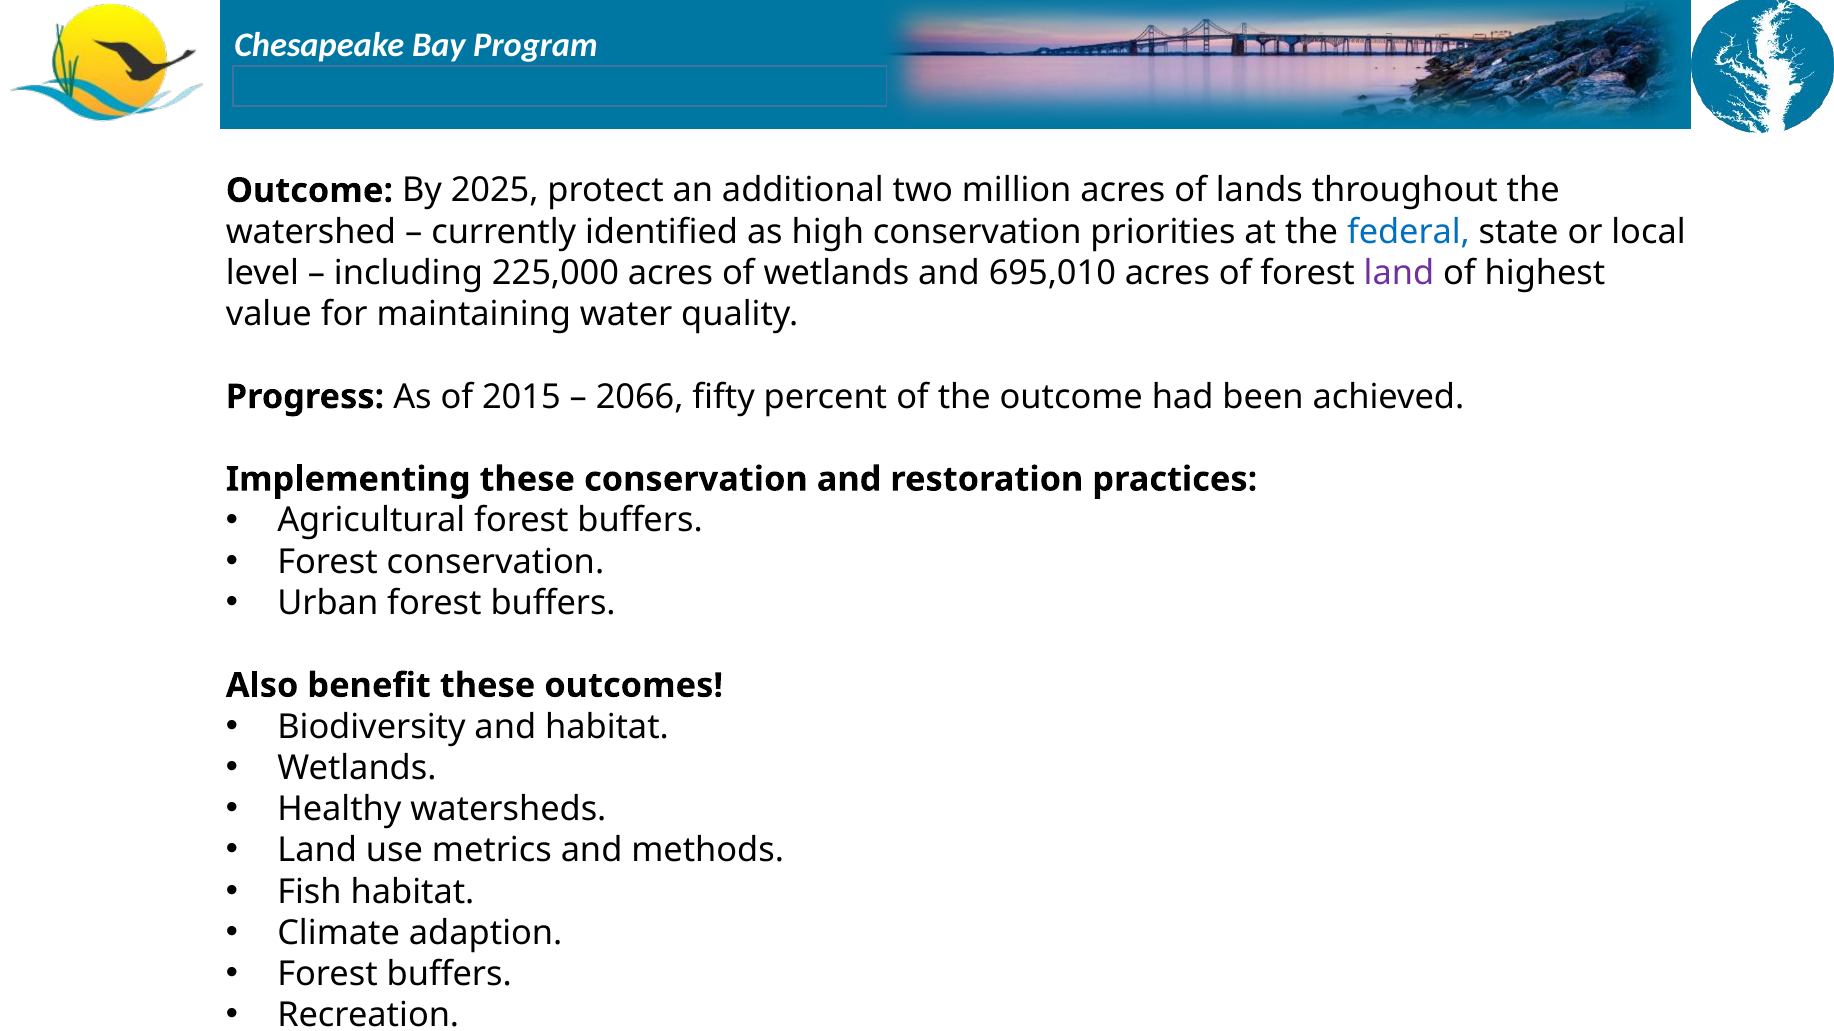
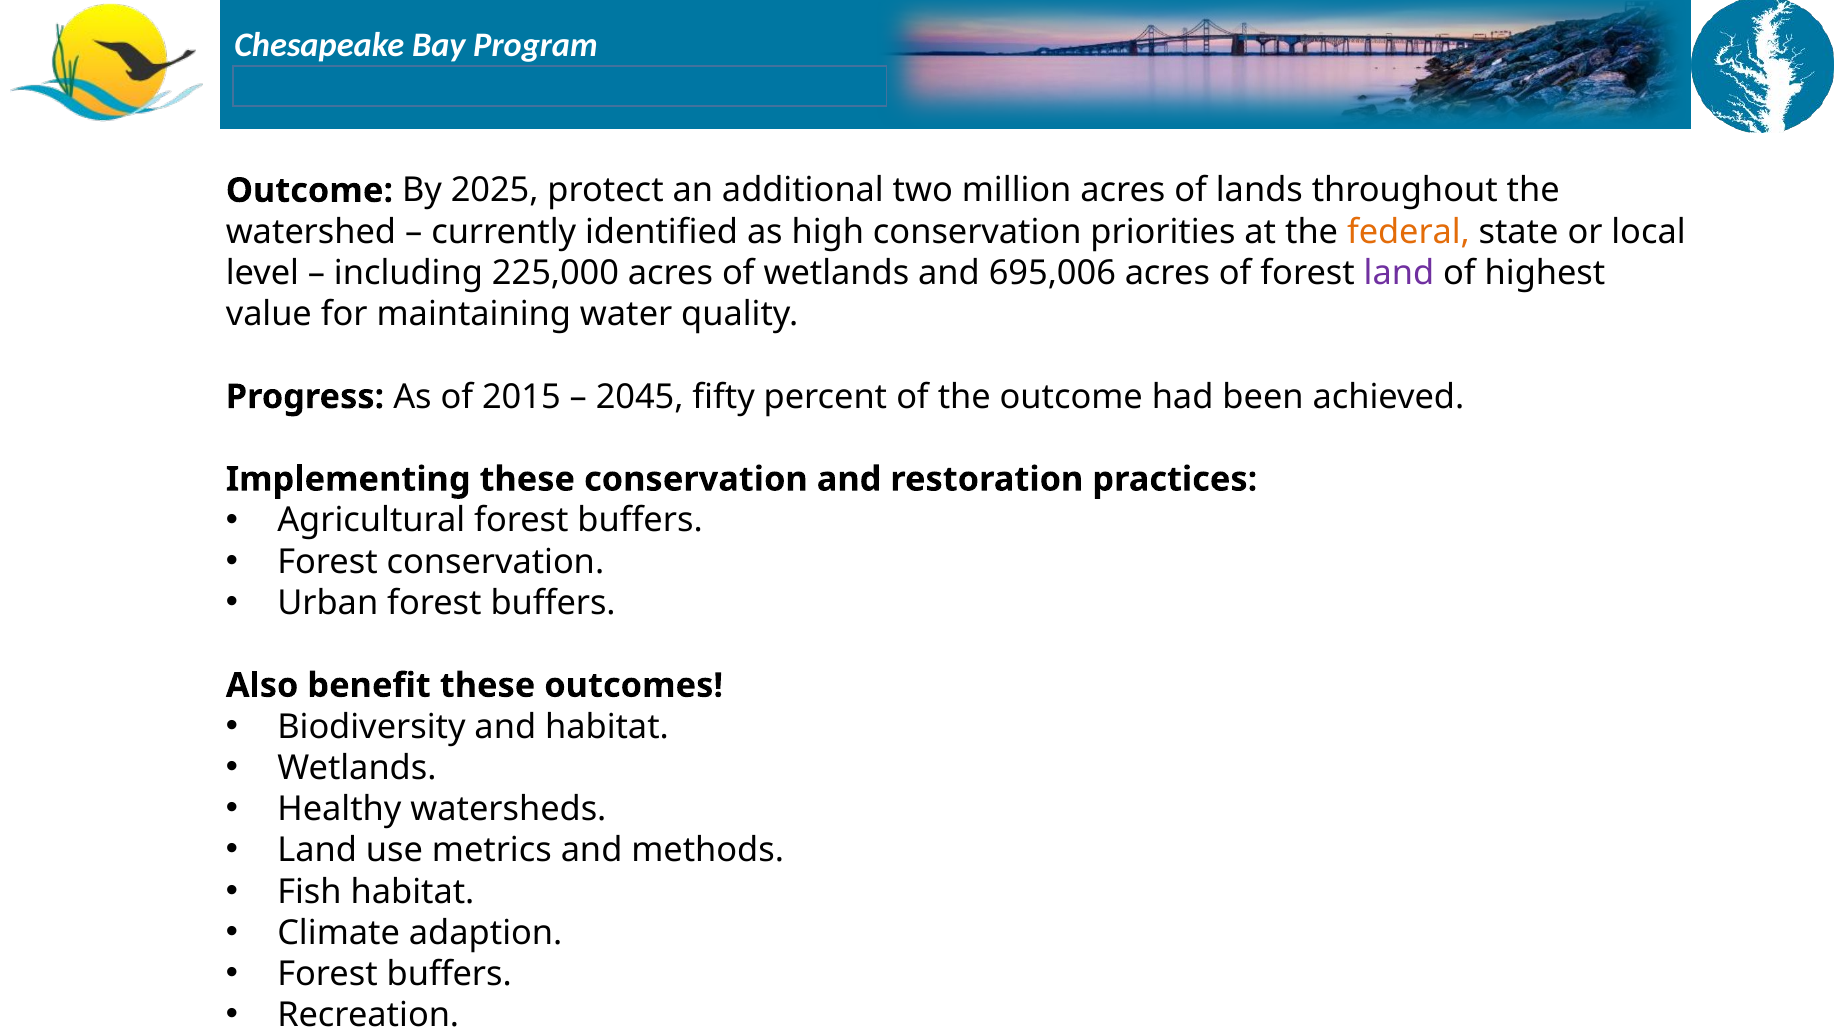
federal colour: blue -> orange (1408, 232)
695,010: 695,010 -> 695,006 (1052, 273)
2066: 2066 -> 2045 (640, 397)
